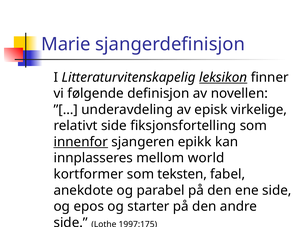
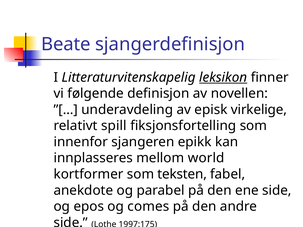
Marie: Marie -> Beate (66, 44)
relativt side: side -> spill (114, 126)
innenfor underline: present -> none (81, 142)
starter: starter -> comes (148, 207)
